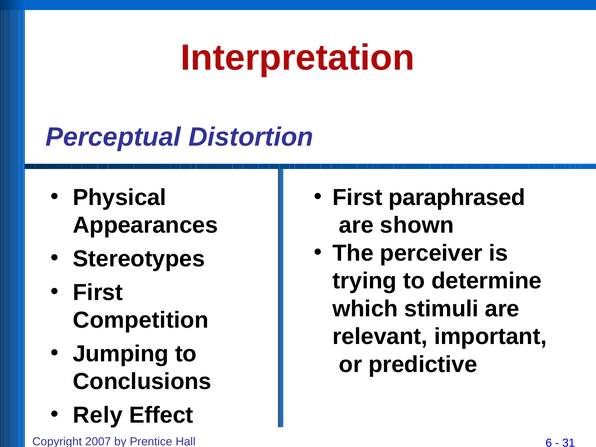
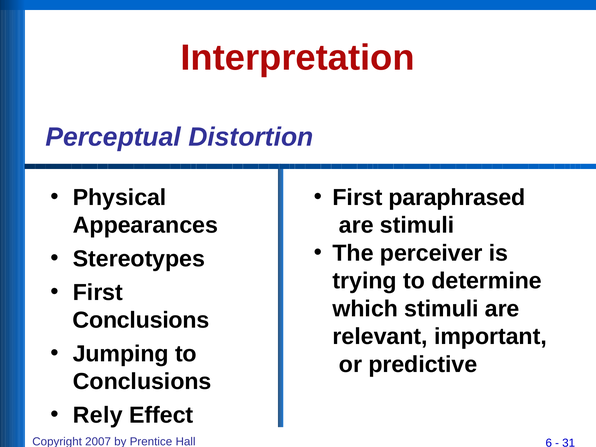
are shown: shown -> stimuli (417, 225)
Competition: Competition -> Conclusions (141, 320)
